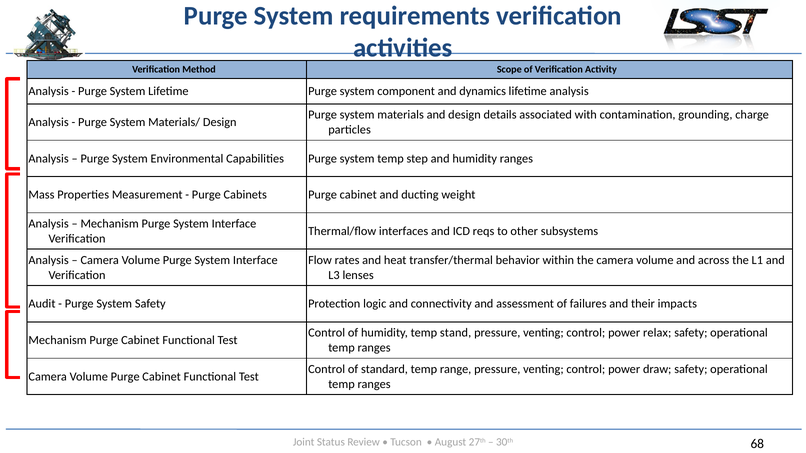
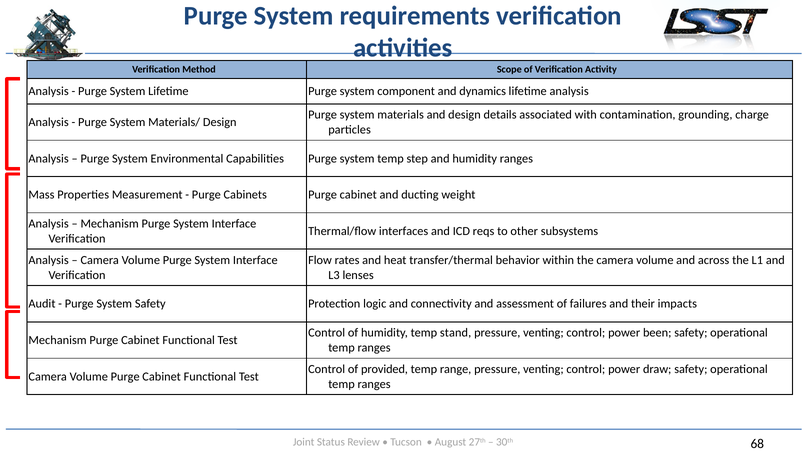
relax: relax -> been (657, 333)
standard: standard -> provided (384, 369)
